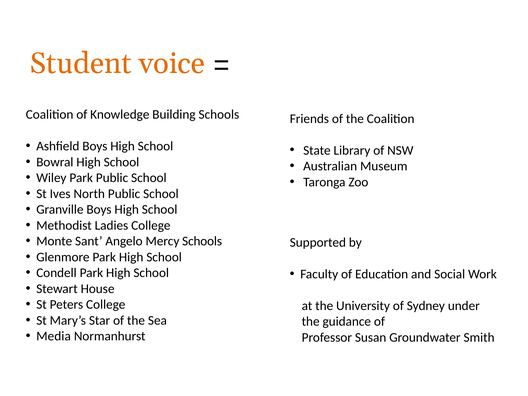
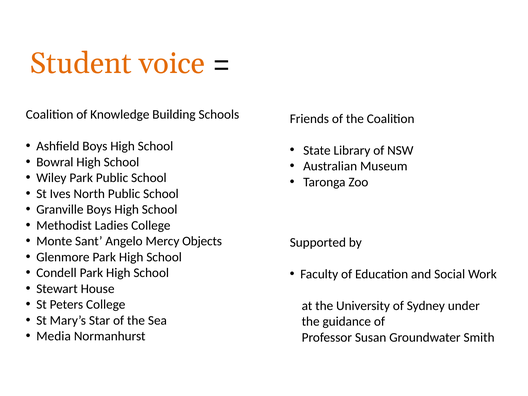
Mercy Schools: Schools -> Objects (202, 241)
